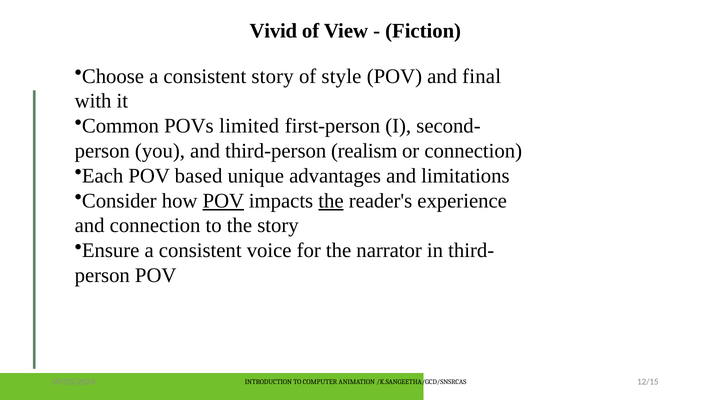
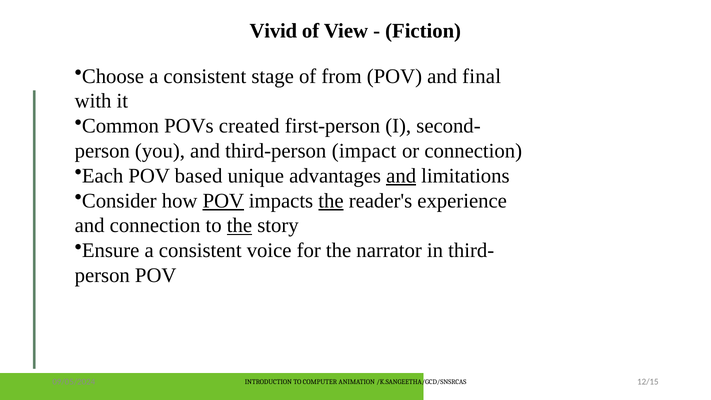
consistent story: story -> stage (273, 76)
style: style -> from (342, 76)
limited: limited -> created (249, 126)
realism: realism -> impact (364, 151)
and underline: none -> present (401, 176)
the underline: none -> present (239, 226)
